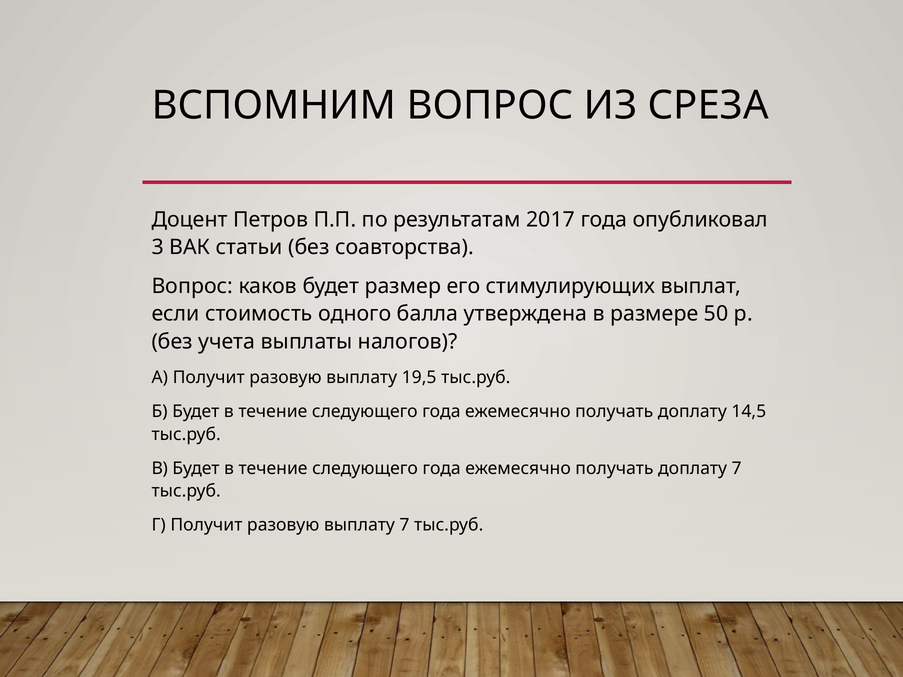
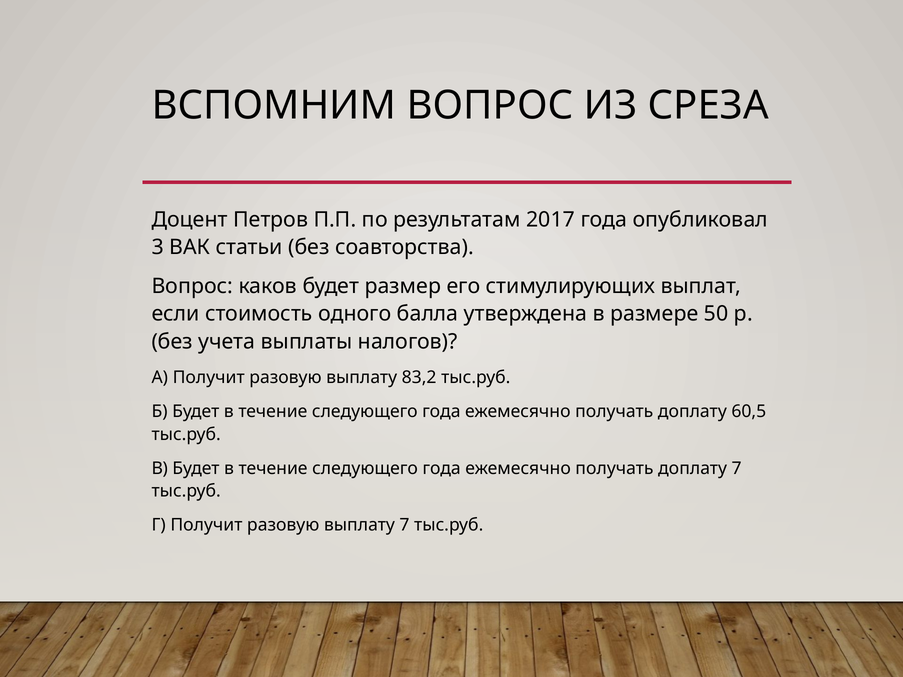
19,5: 19,5 -> 83,2 (419, 378)
14,5: 14,5 -> 60,5 (749, 412)
